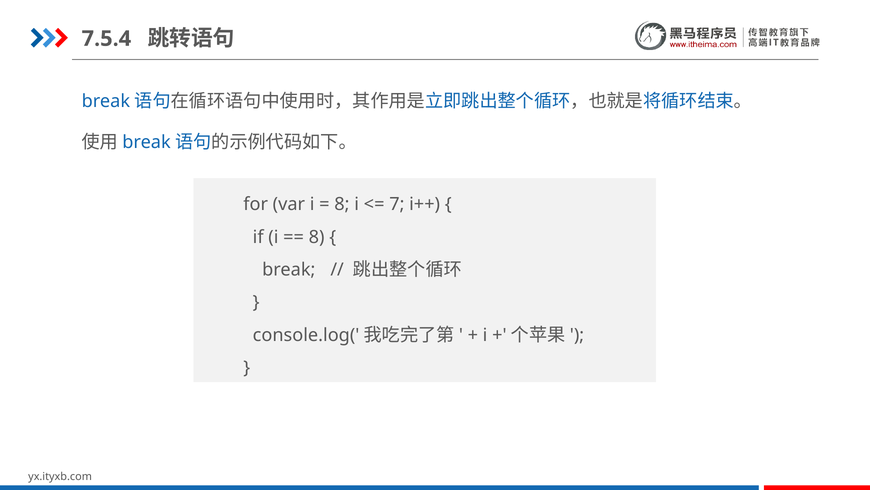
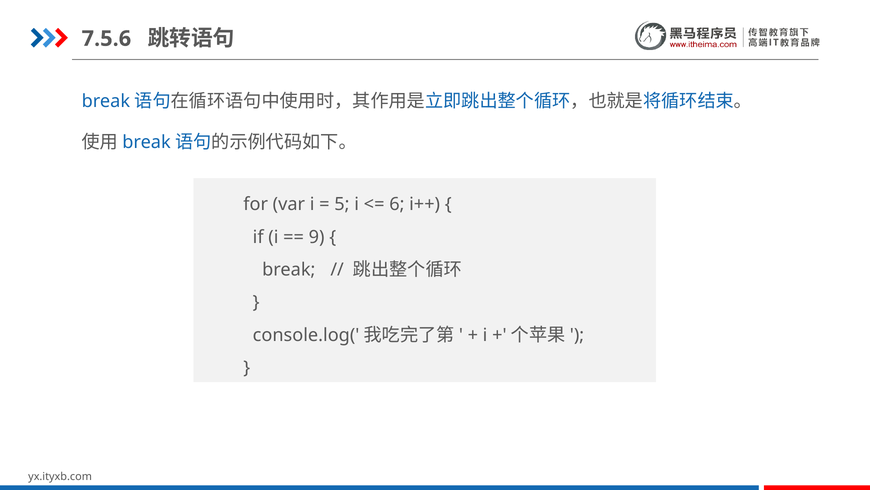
7.5.4: 7.5.4 -> 7.5.6 (106, 39)
8: 8 -> 5 (342, 204)
7: 7 -> 6 (397, 204)
8: 8 -> 9 (317, 237)
